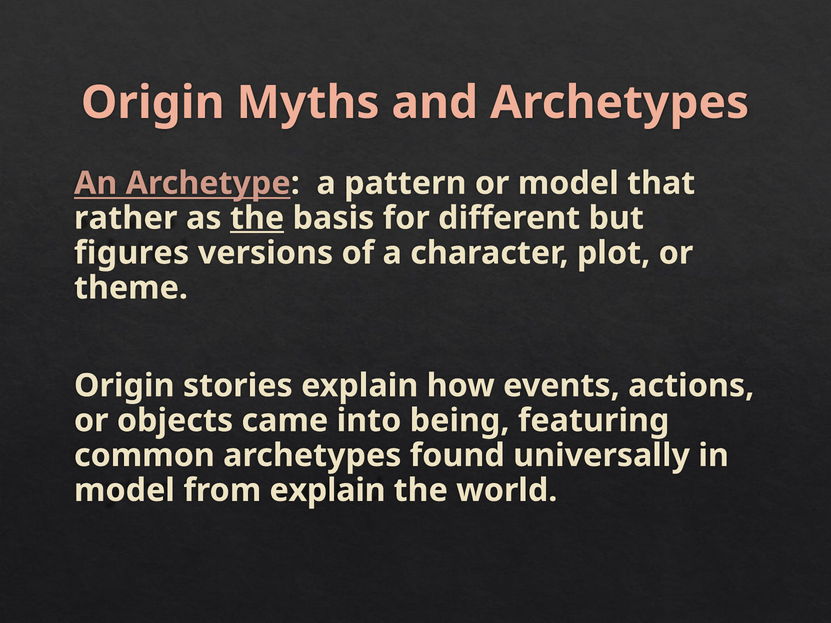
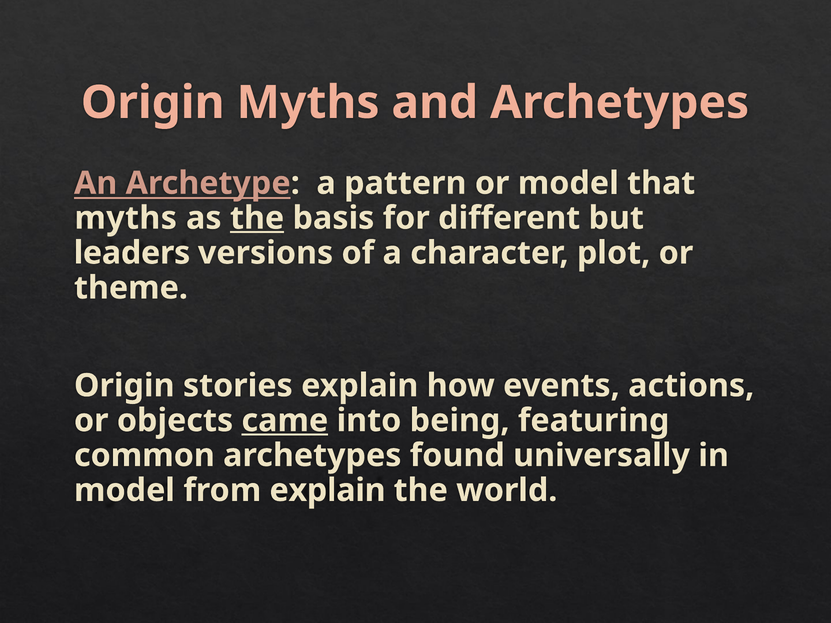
rather: rather -> myths (126, 218)
figures: figures -> leaders (132, 253)
came underline: none -> present (285, 421)
